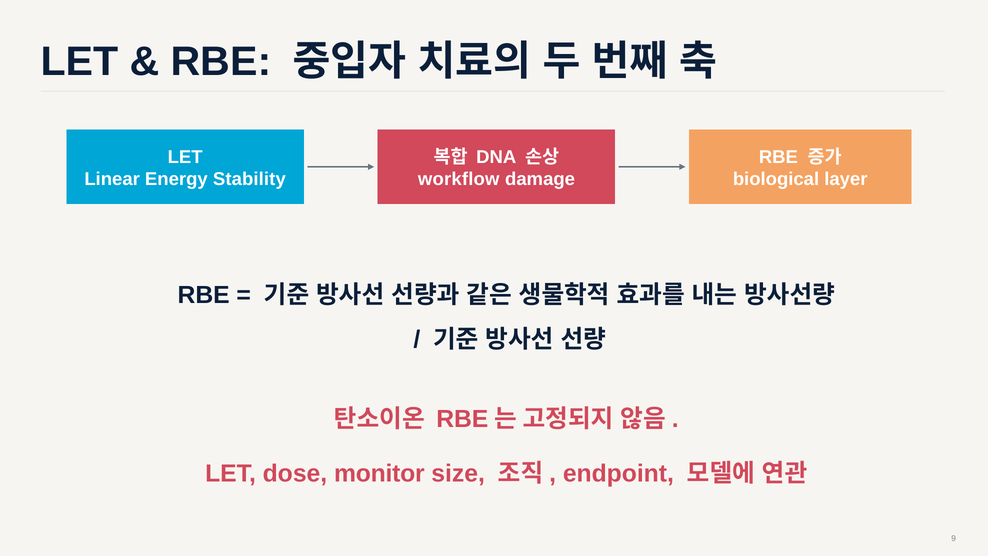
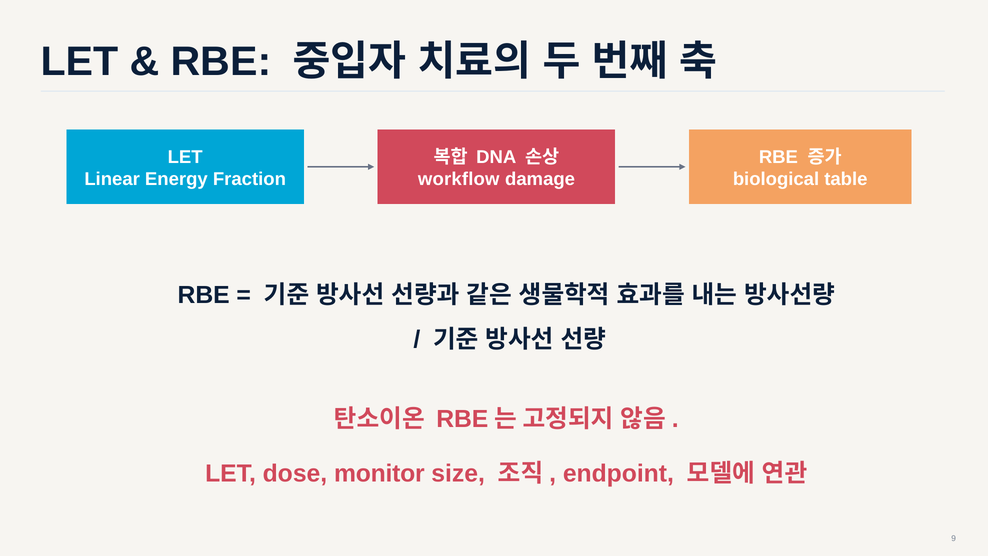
Stability: Stability -> Fraction (249, 179)
layer: layer -> table (846, 179)
